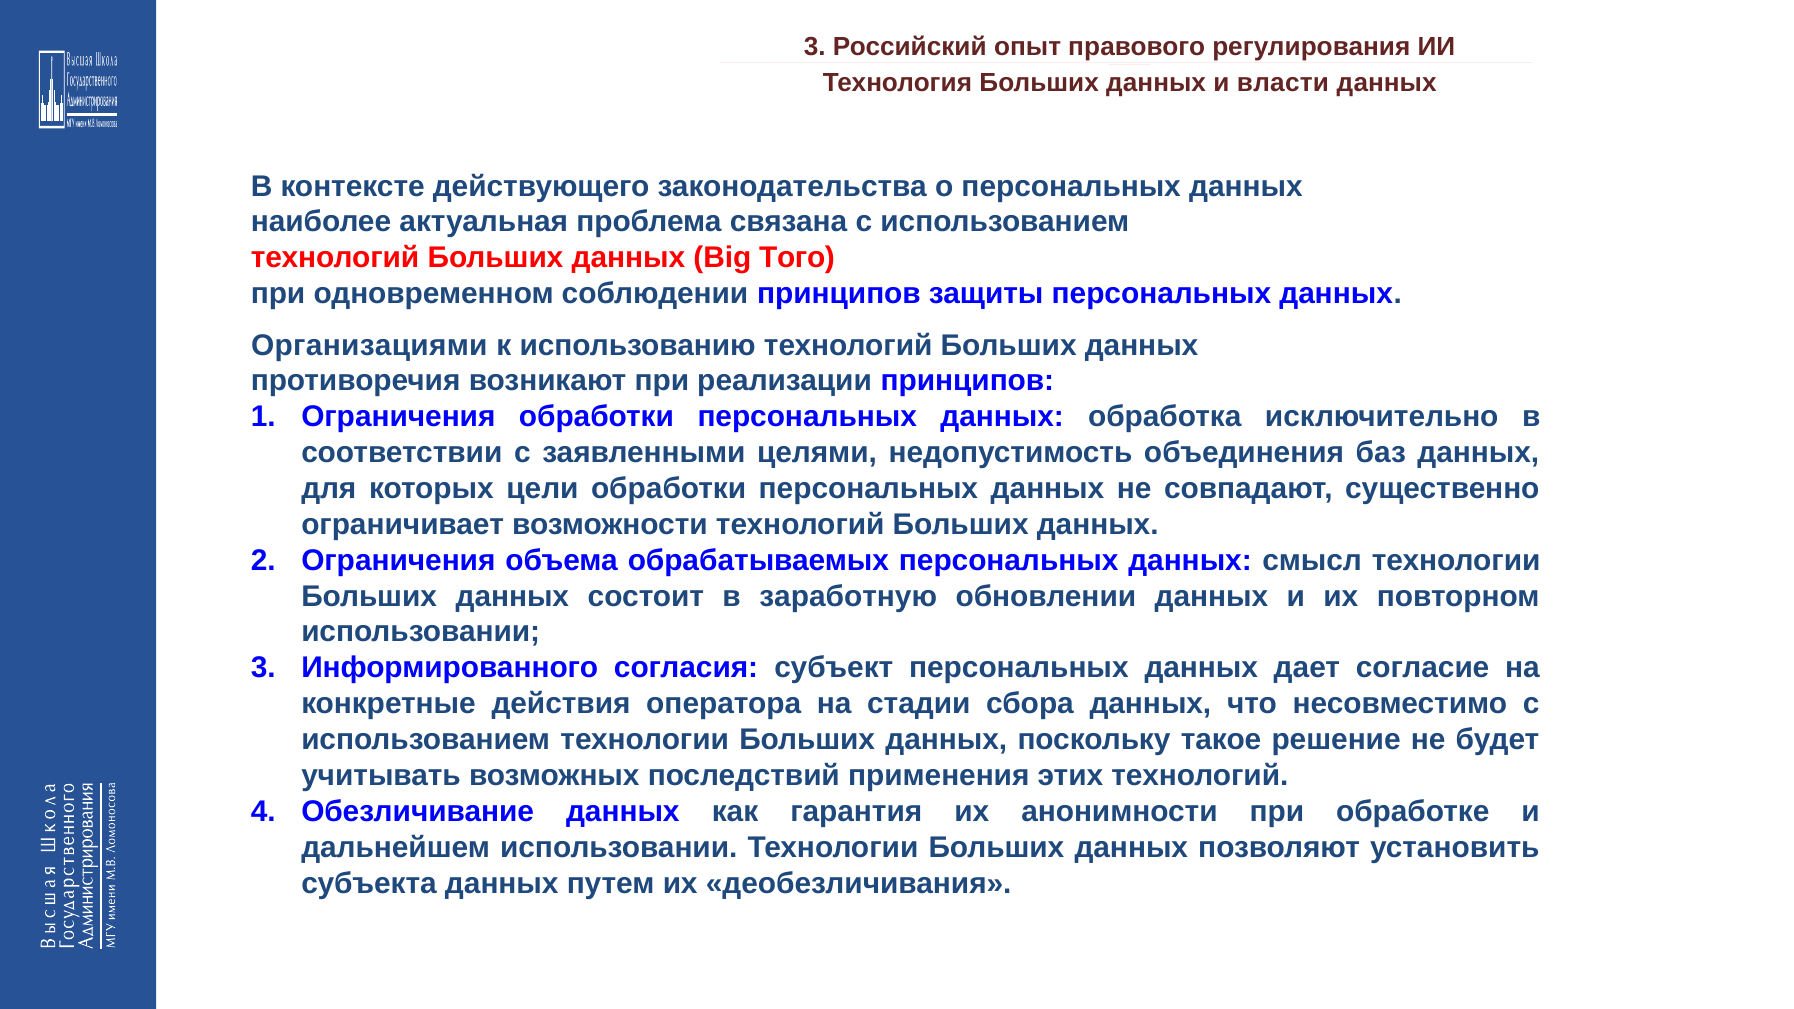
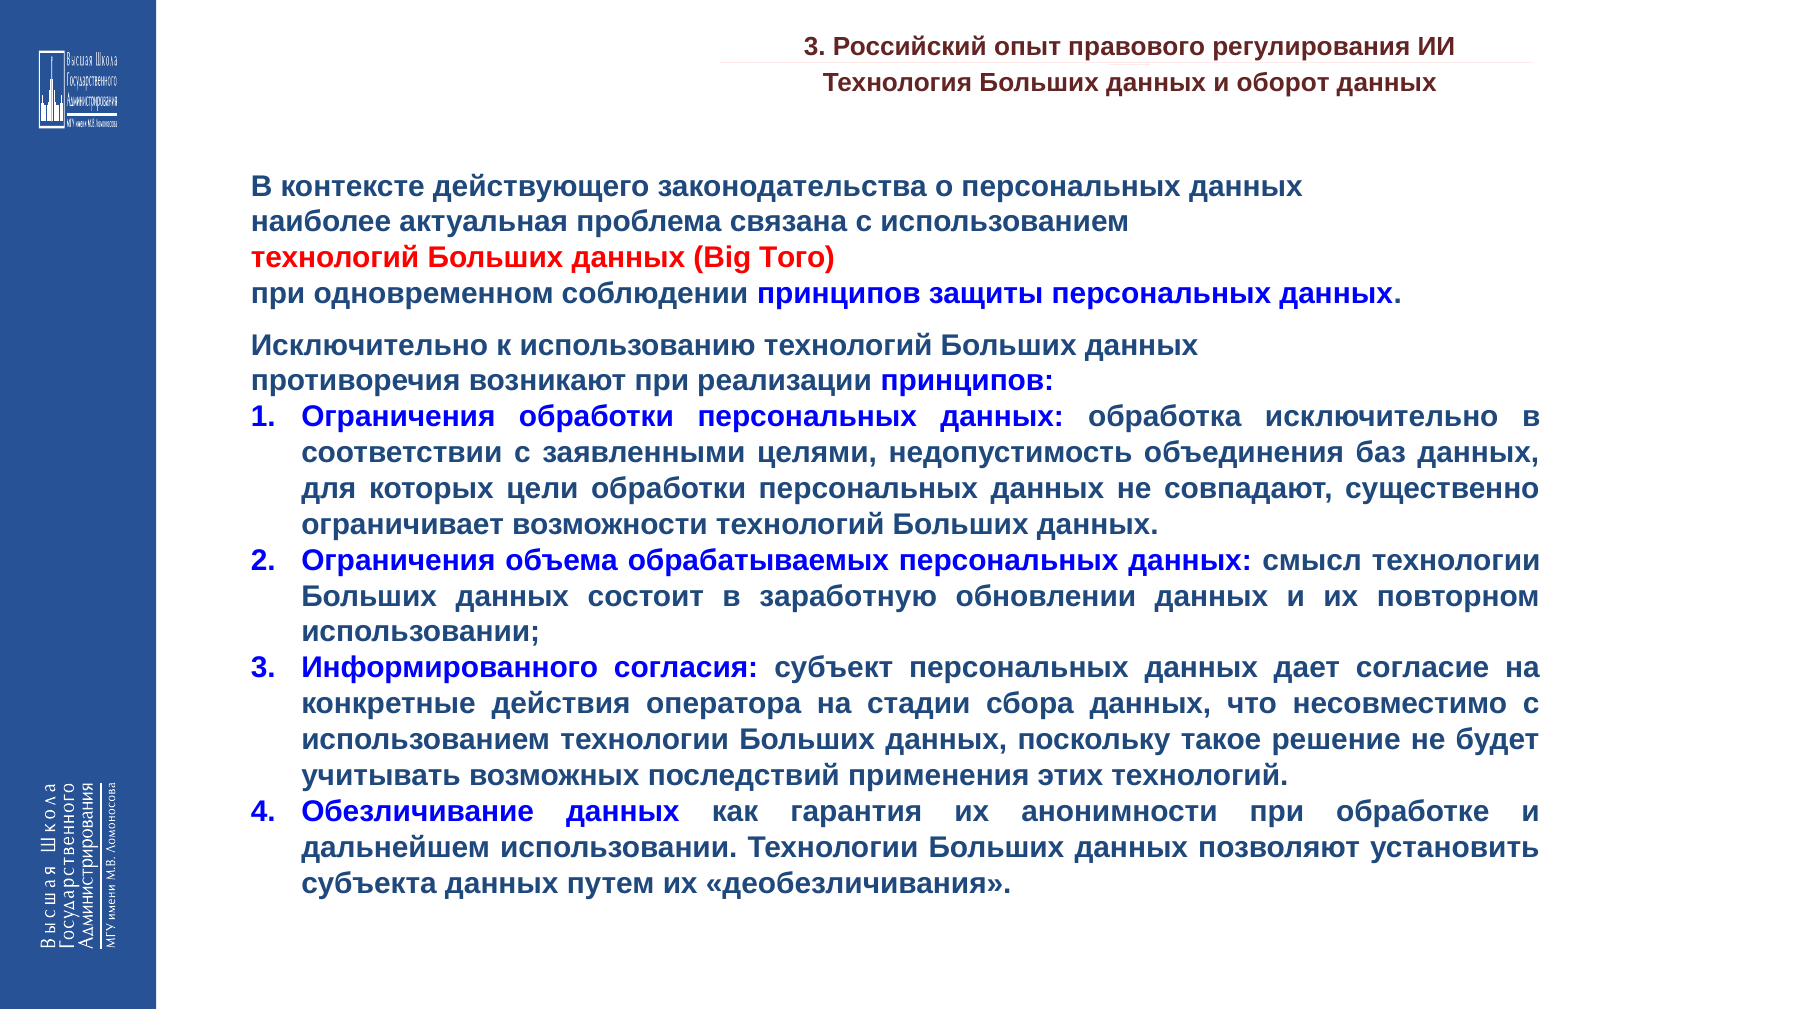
власти: власти -> оборот (1283, 82)
Организациями: Организациями -> Исключительно (369, 345)
